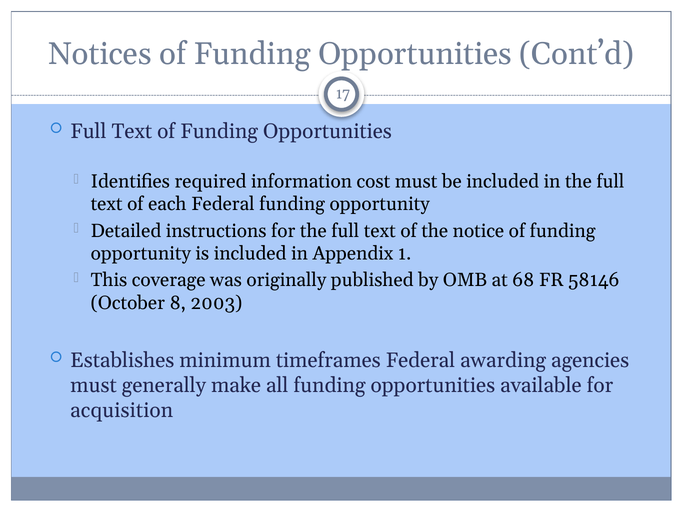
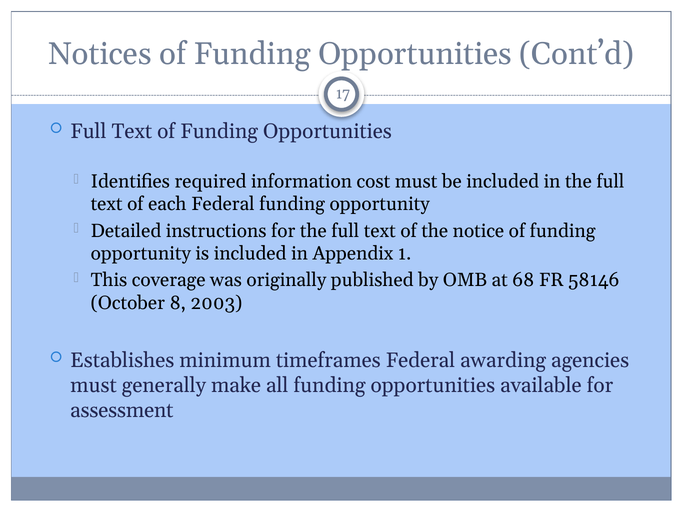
acquisition: acquisition -> assessment (122, 410)
